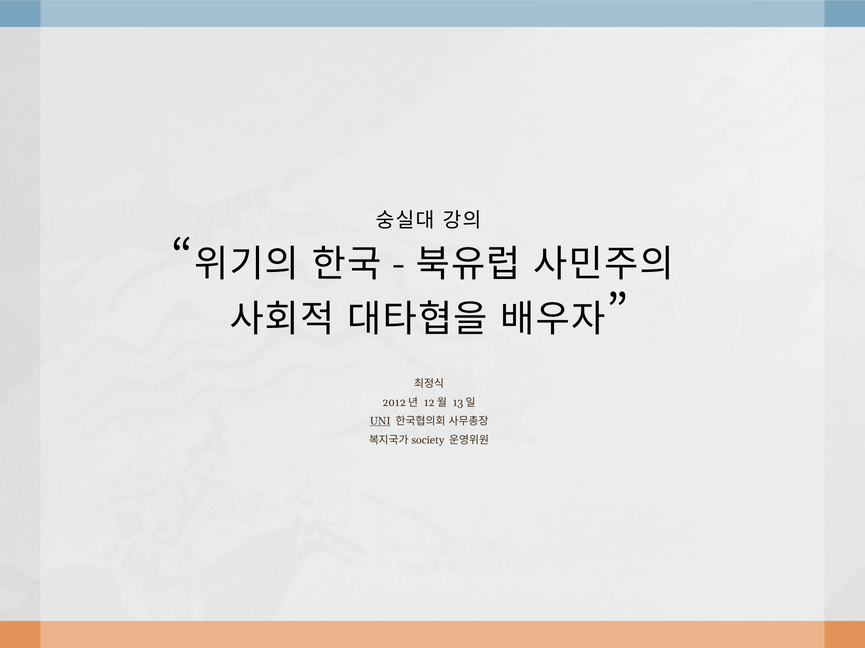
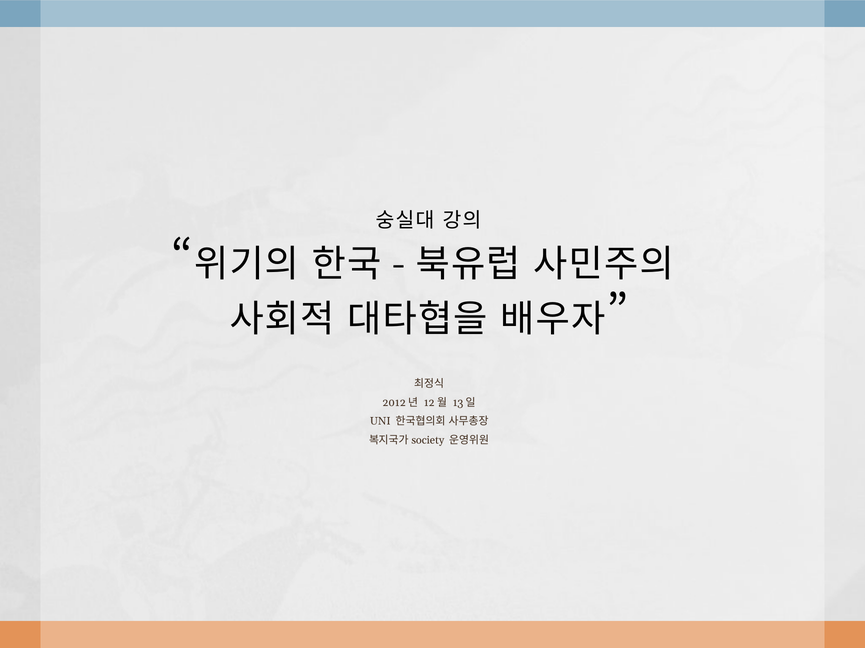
UNI underline: present -> none (380, 422)
